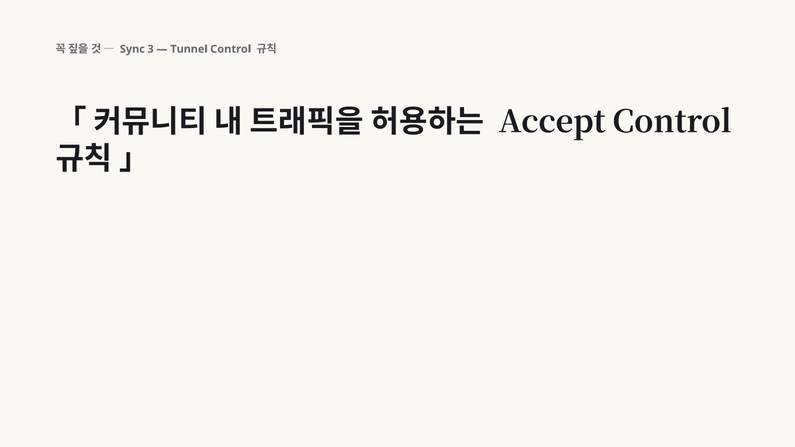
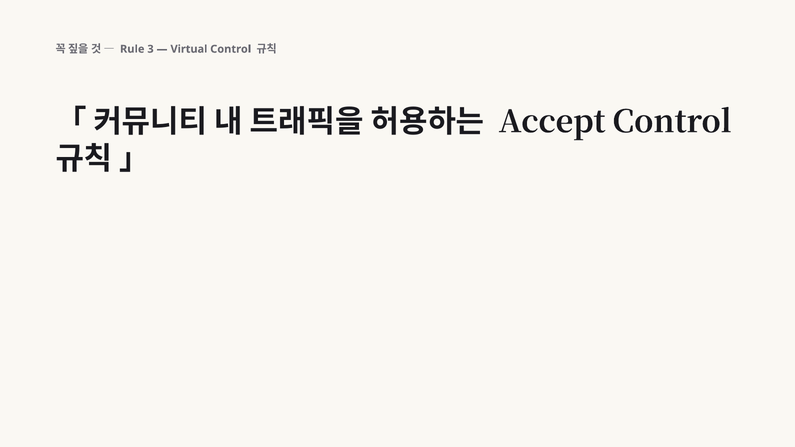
Sync: Sync -> Rule (132, 49)
Tunnel: Tunnel -> Virtual (189, 49)
